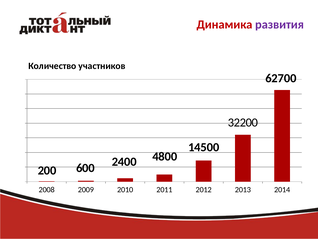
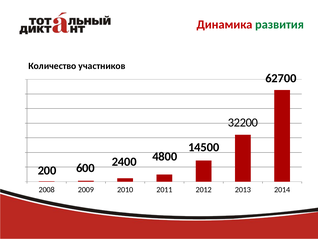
развития colour: purple -> green (280, 25)
